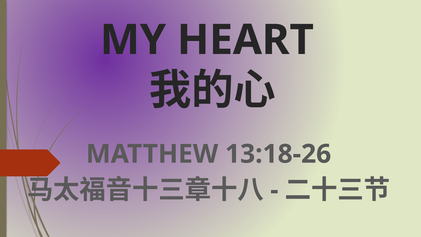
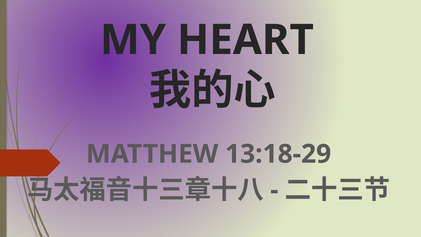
13:18-26: 13:18-26 -> 13:18-29 (278, 154)
